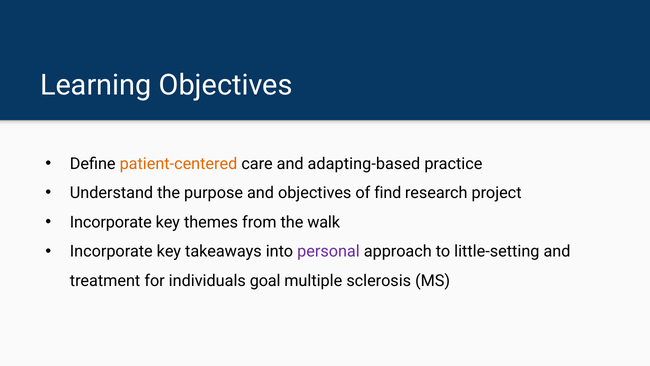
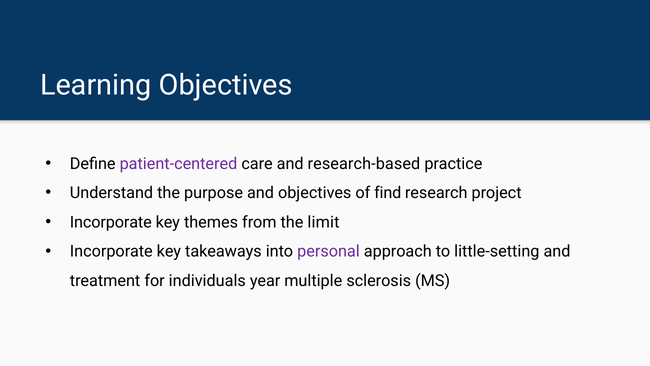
patient-centered colour: orange -> purple (178, 164)
adapting-based: adapting-based -> research-based (364, 164)
walk: walk -> limit (323, 222)
goal: goal -> year (265, 281)
